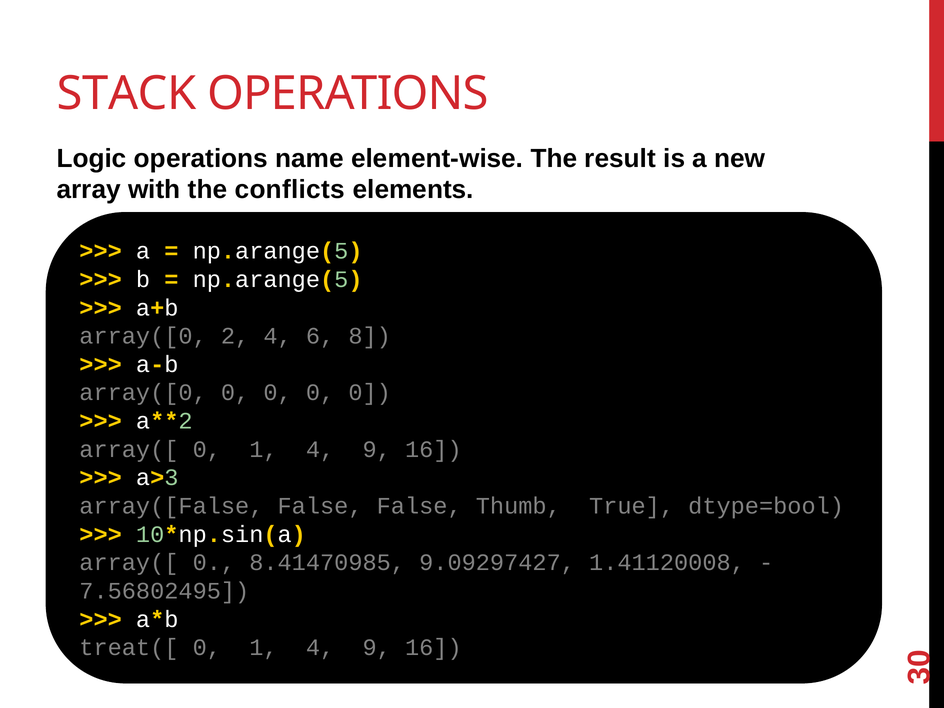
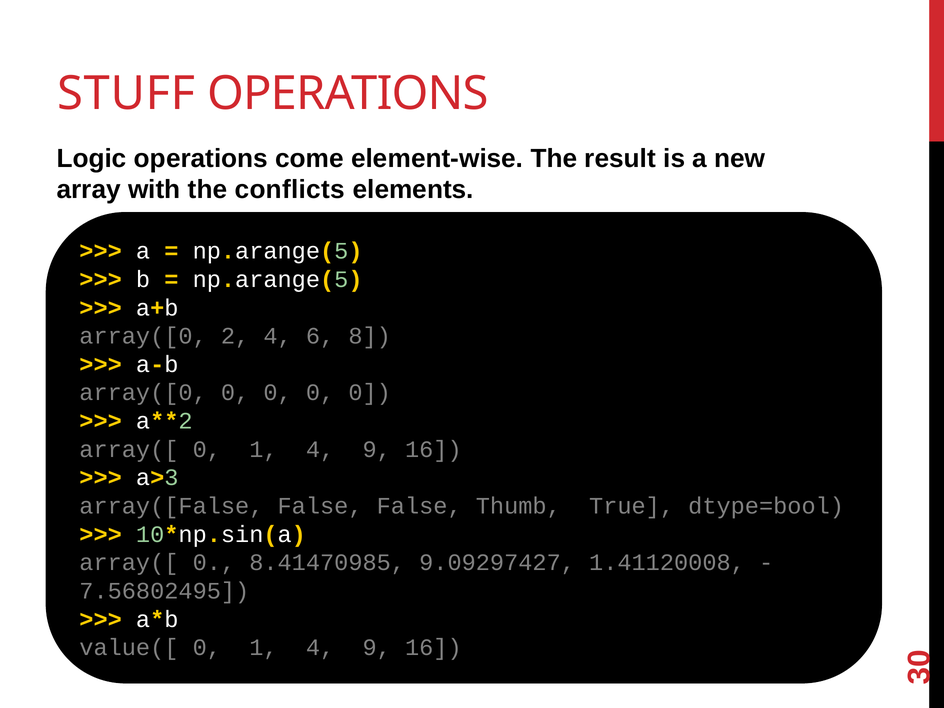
STACK: STACK -> STUFF (126, 94)
name: name -> come (310, 158)
treat([: treat([ -> value([ (129, 648)
